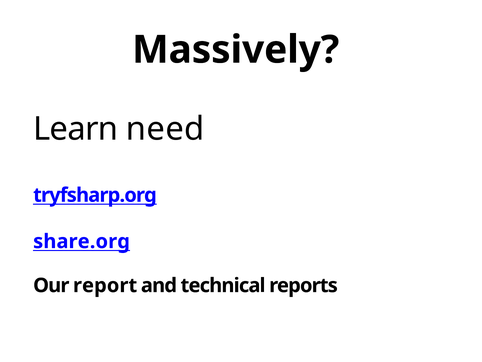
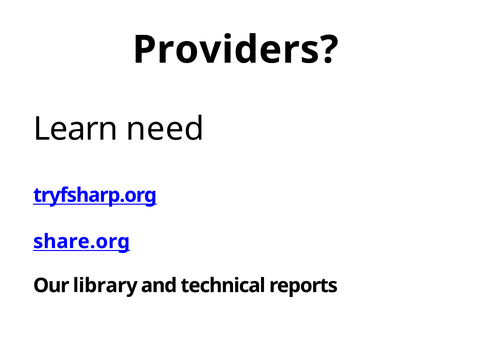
Massively: Massively -> Providers (235, 50)
report: report -> library (105, 285)
